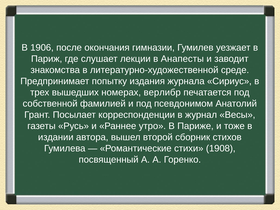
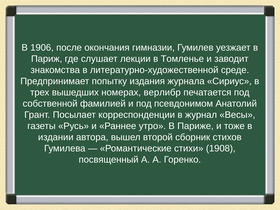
Анапесты: Анапесты -> Томленье (182, 59)
